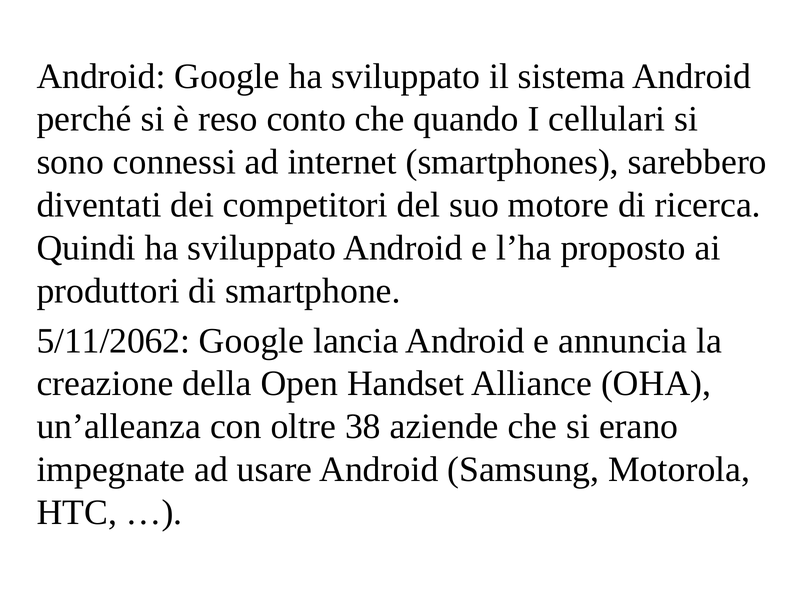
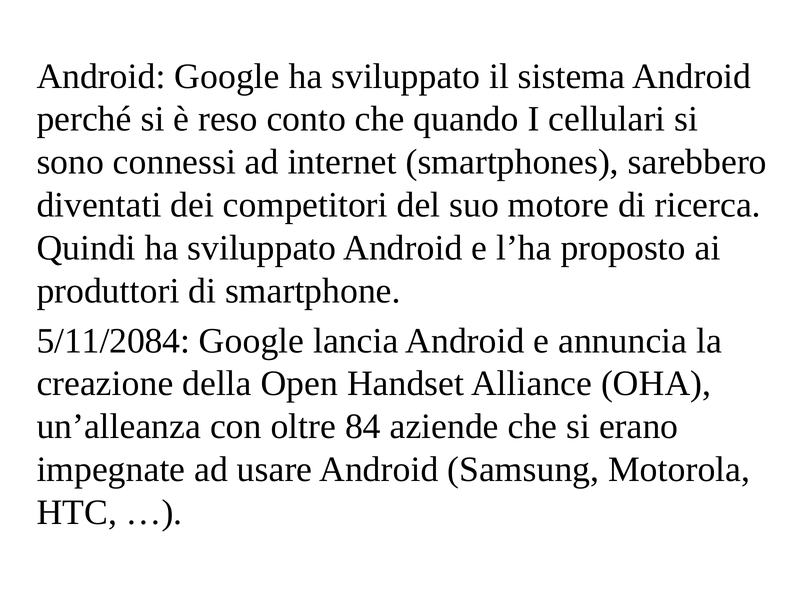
5/11/2062: 5/11/2062 -> 5/11/2084 (113, 341)
38: 38 -> 84 (363, 427)
